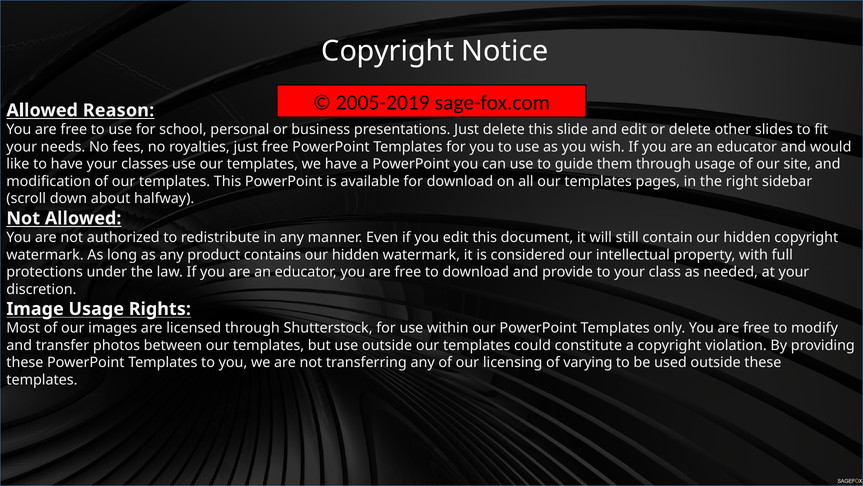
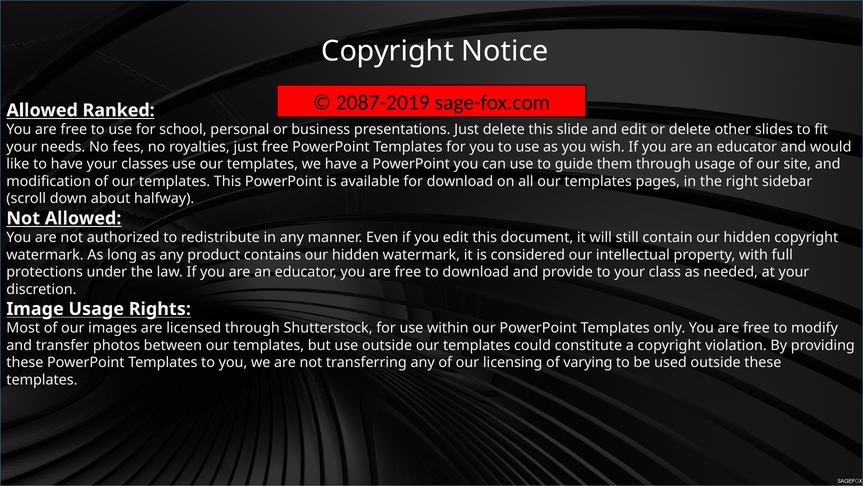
2005-2019: 2005-2019 -> 2087-2019 (383, 102)
Reason: Reason -> Ranked (119, 110)
